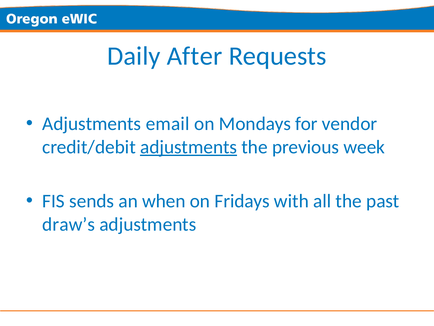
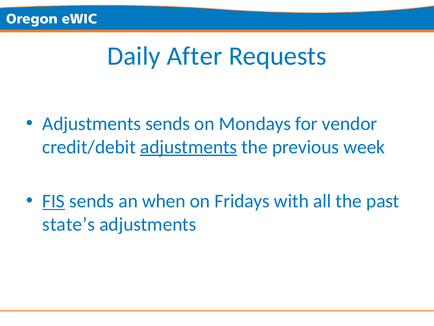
Adjustments email: email -> sends (168, 124)
FIS underline: none -> present (54, 201)
draw’s: draw’s -> state’s (69, 224)
